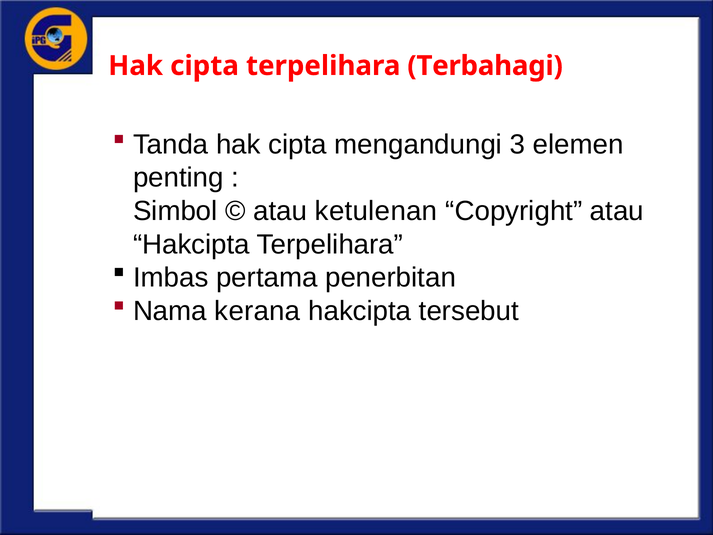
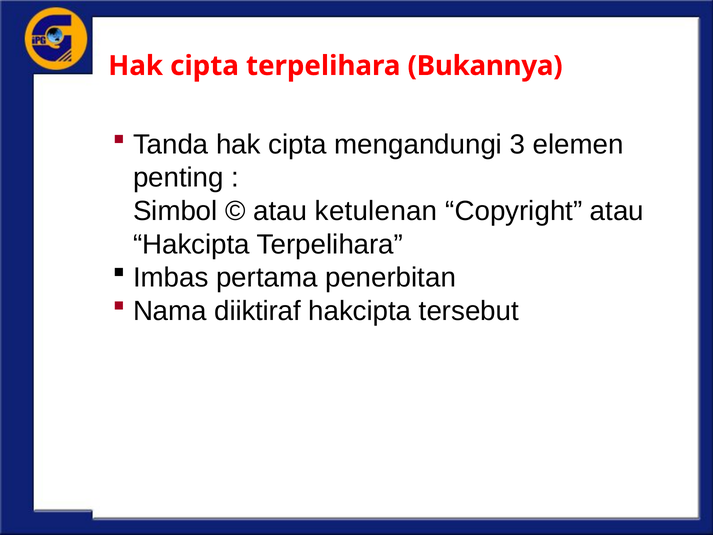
Terbahagi: Terbahagi -> Bukannya (485, 66)
kerana: kerana -> diiktiraf (258, 311)
